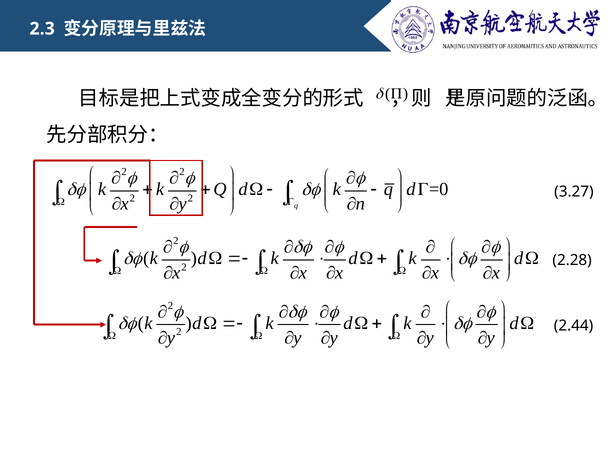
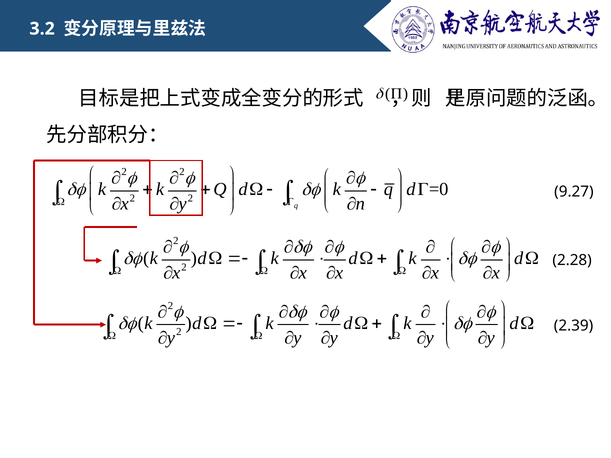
2.3: 2.3 -> 3.2 (42, 29)
3.27: 3.27 -> 9.27 (574, 192)
2.44: 2.44 -> 2.39 (574, 326)
